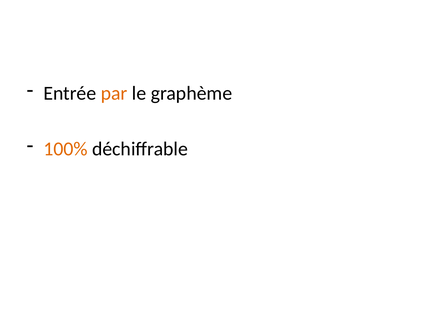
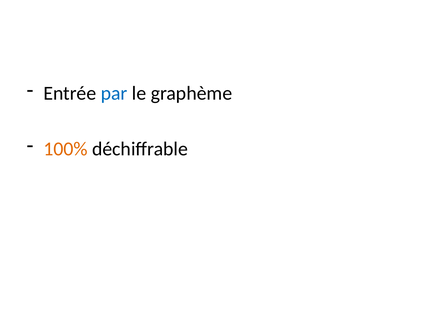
par colour: orange -> blue (114, 93)
